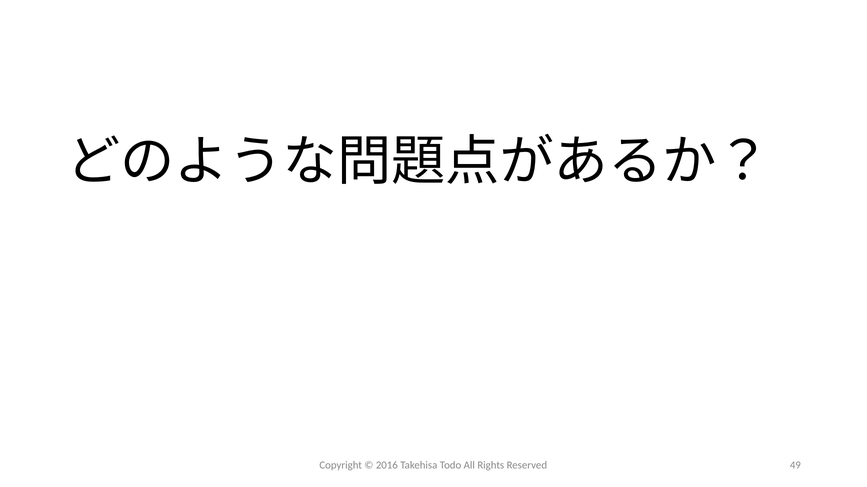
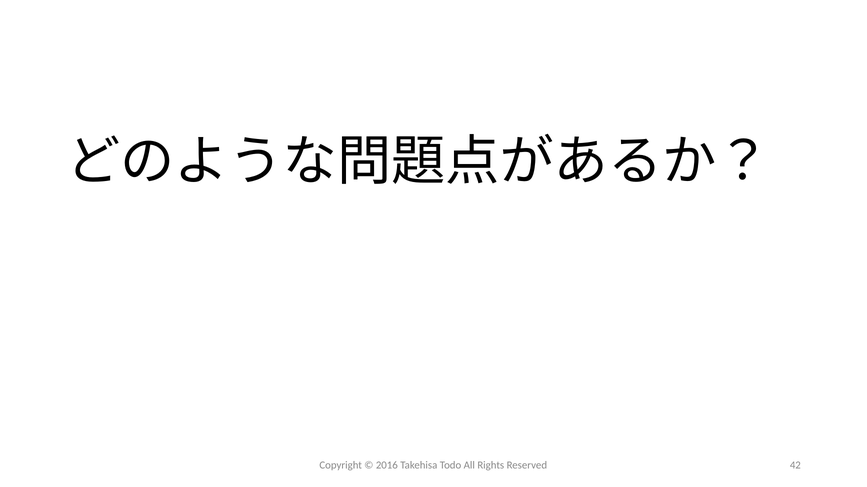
49: 49 -> 42 (795, 466)
